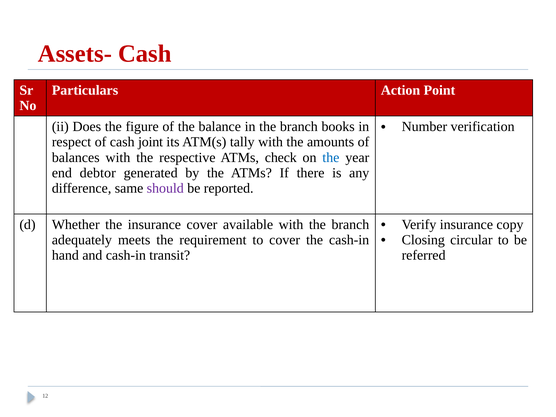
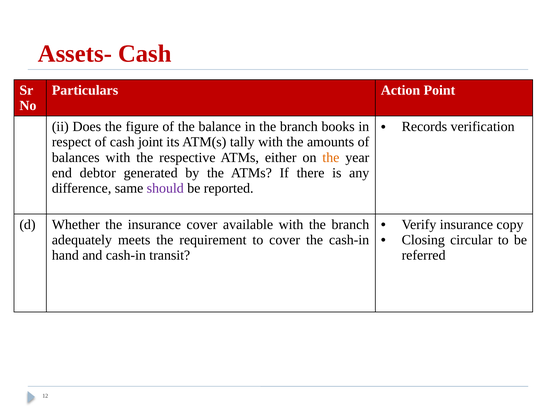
Number: Number -> Records (424, 127)
check: check -> either (281, 157)
the colour: blue -> orange (331, 157)
